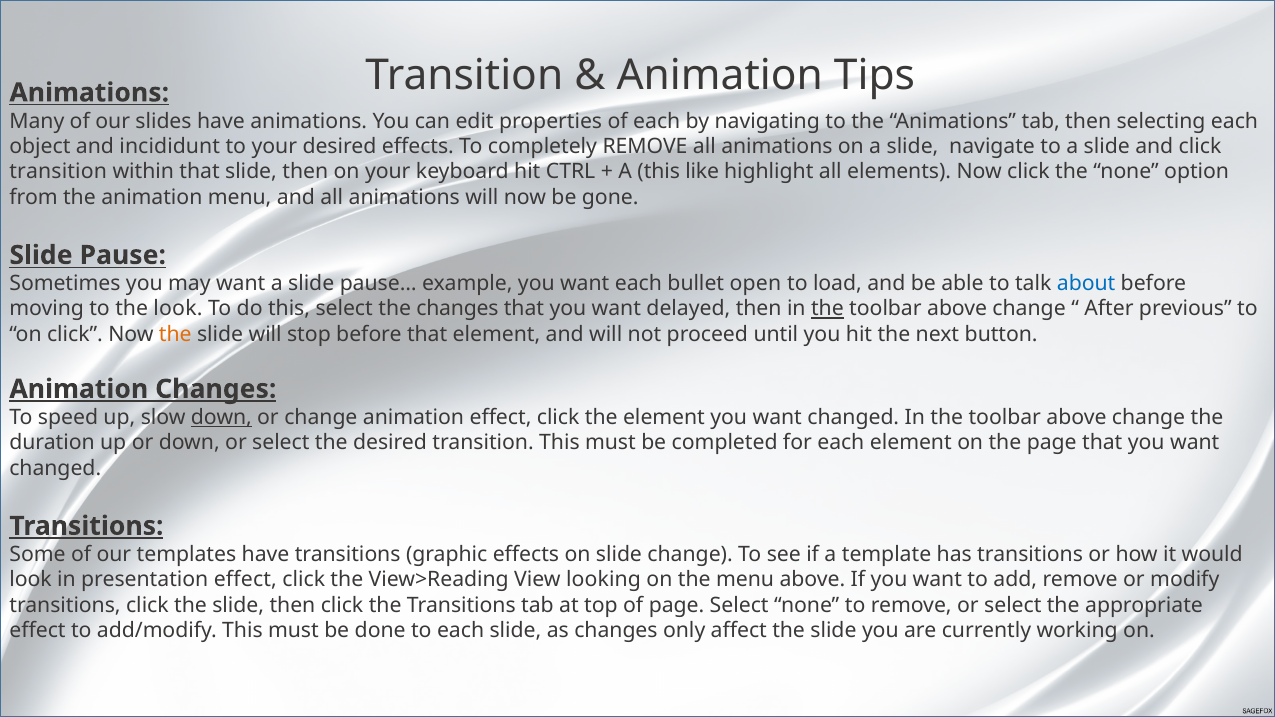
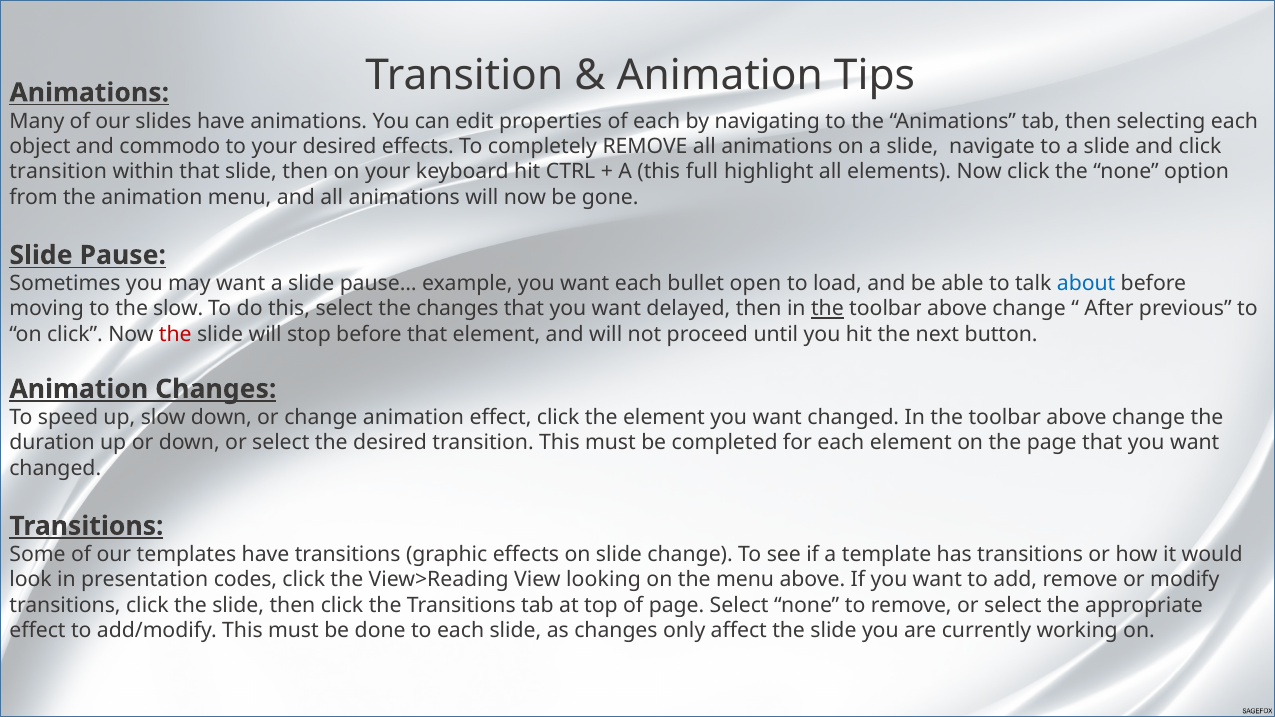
incididunt: incididunt -> commodo (170, 147)
like: like -> full (702, 172)
the look: look -> slow (178, 309)
the colour: orange -> red (175, 335)
down underline: present -> none (221, 417)
presentation effect: effect -> codes (245, 580)
